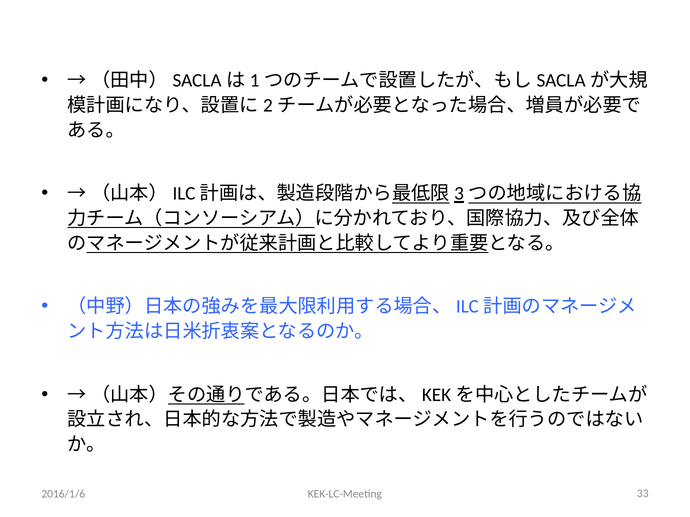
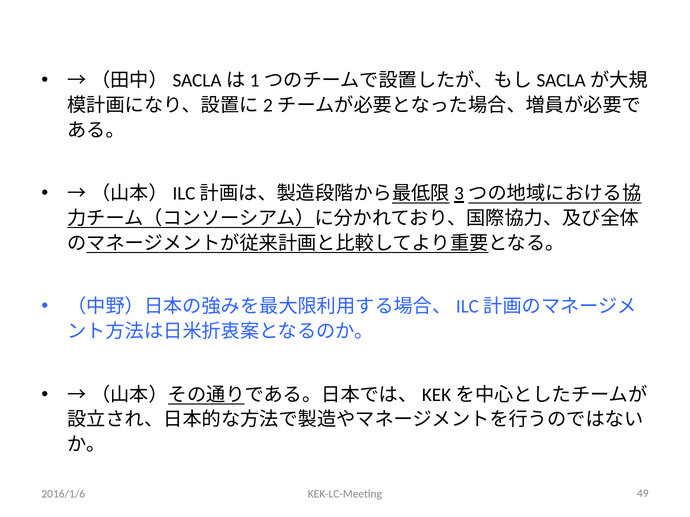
33: 33 -> 49 (643, 494)
